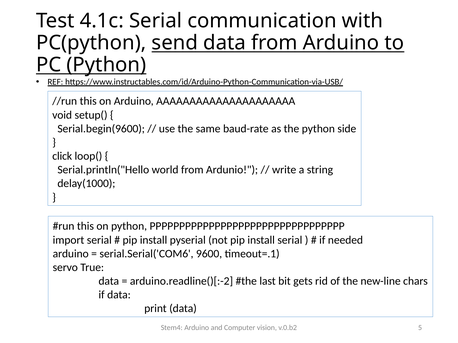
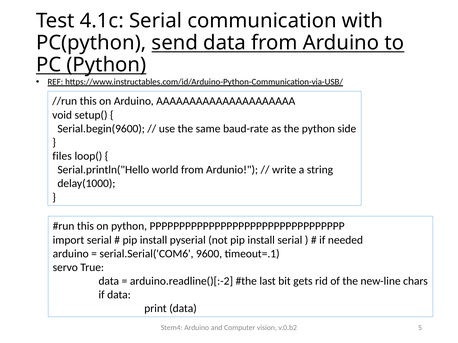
click: click -> files (62, 156)
